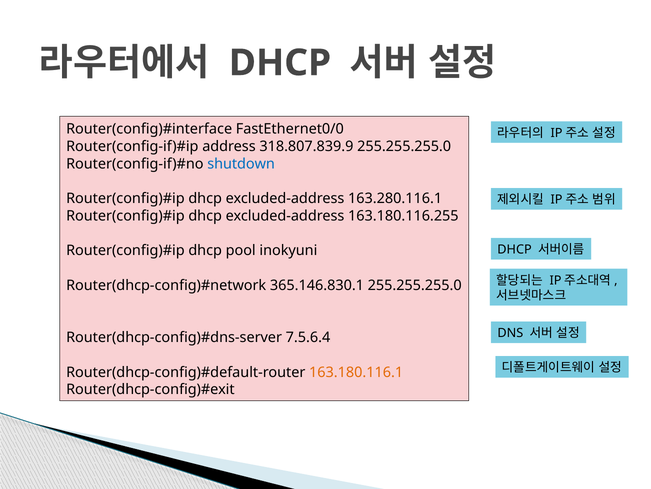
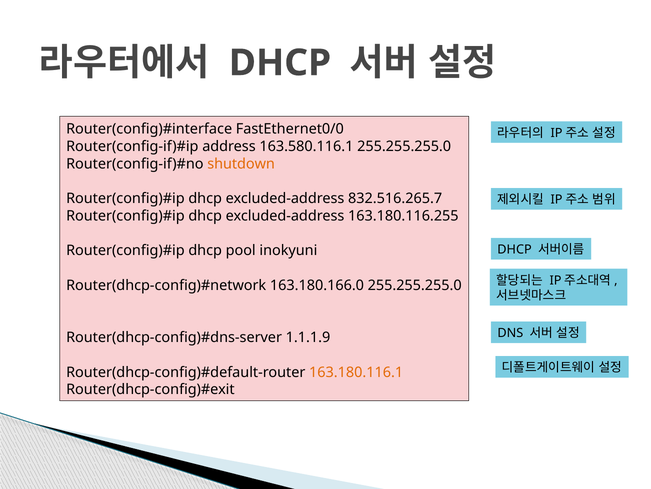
318.807.839.9: 318.807.839.9 -> 163.580.116.1 (306, 146)
shutdown colour: blue -> orange (241, 164)
163.280.116.1: 163.280.116.1 -> 832.516.265.7 (395, 198)
365.146.830.1: 365.146.830.1 -> 163.180.166.0 (317, 285)
7.5.6.4: 7.5.6.4 -> 1.1.1.9 (308, 337)
